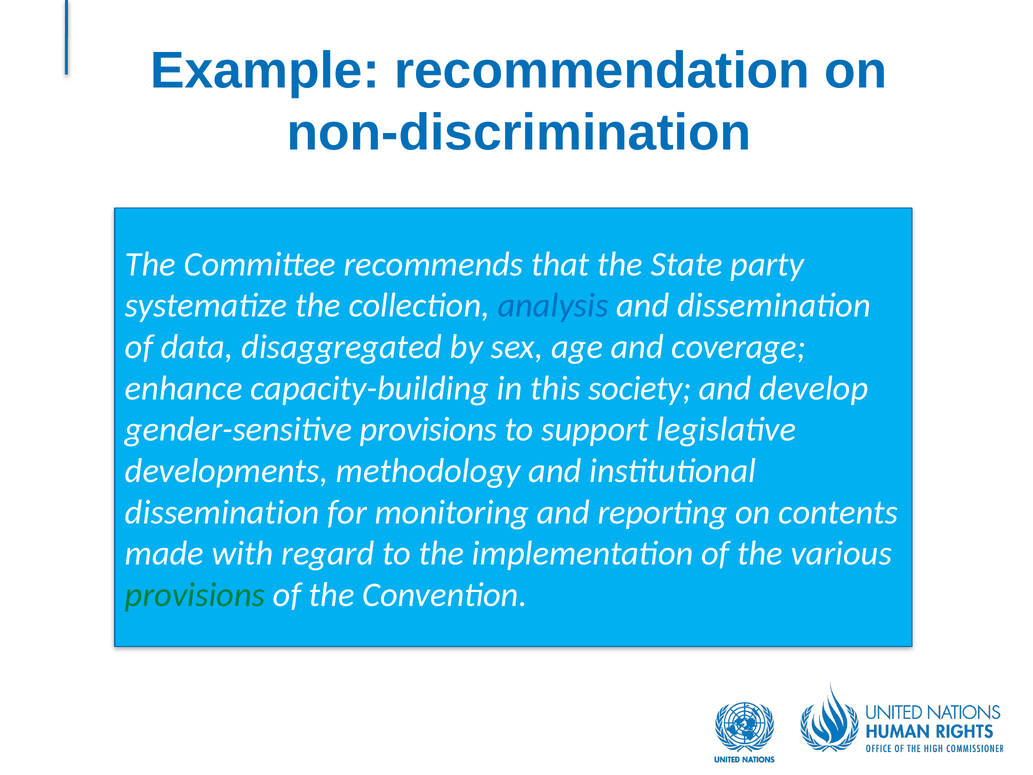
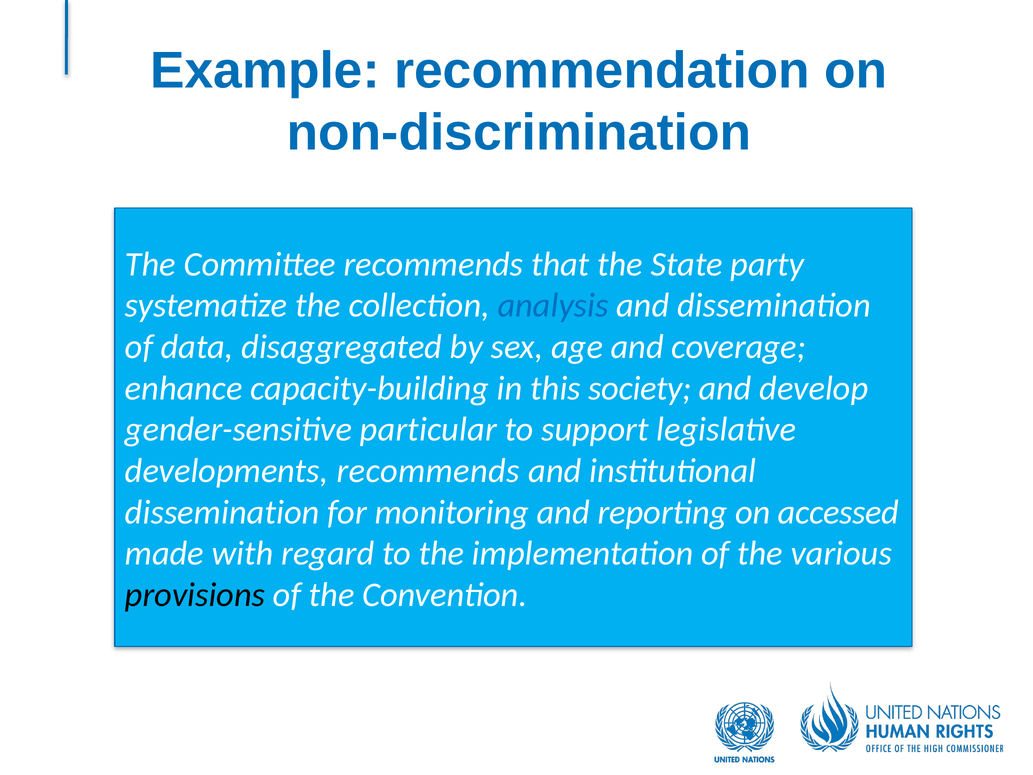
gender-sensitive provisions: provisions -> particular (428, 429)
developments methodology: methodology -> recommends (428, 471)
contents: contents -> accessed (838, 512)
provisions colour: green -> black (195, 595)
